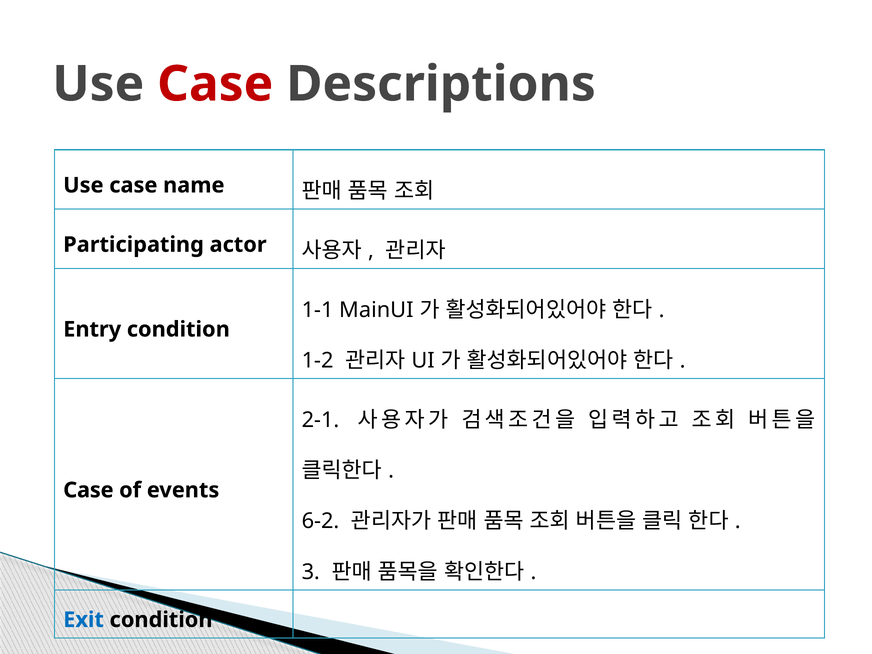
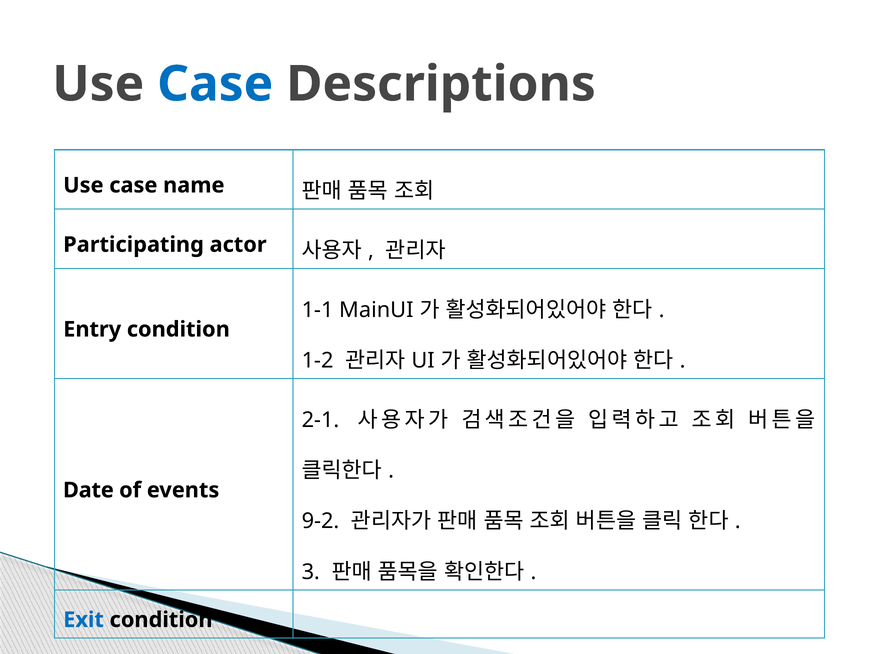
Case colour: red -> blue (215, 84)
Case: Case -> Date (88, 490)
6-2: 6-2 -> 9-2 (320, 521)
